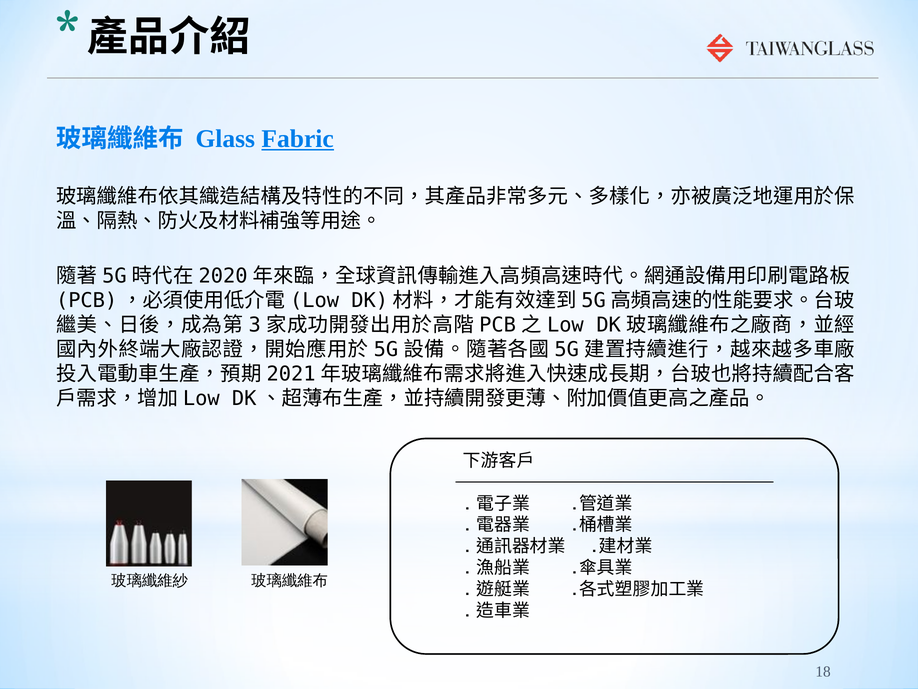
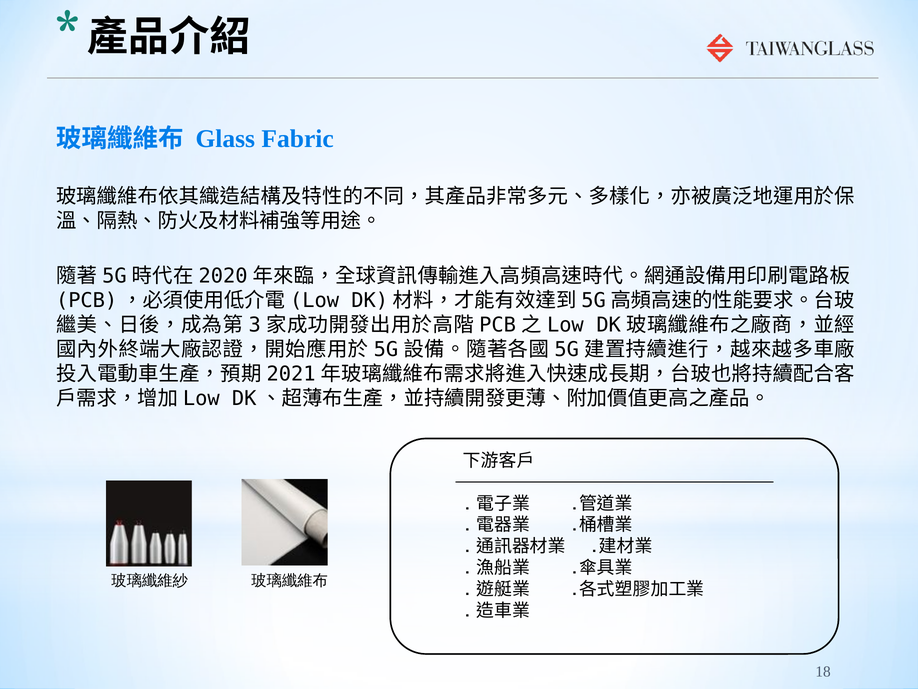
Fabric underline: present -> none (298, 139)
